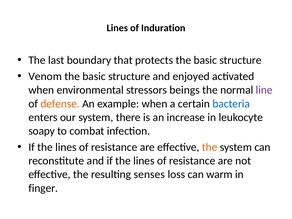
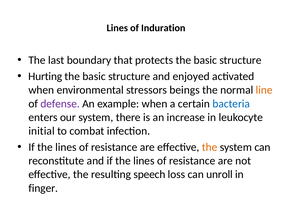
Venom: Venom -> Hurting (45, 76)
line colour: purple -> orange (264, 90)
defense colour: orange -> purple (60, 104)
soapy: soapy -> initial (42, 131)
senses: senses -> speech (149, 174)
warm: warm -> unroll (220, 174)
